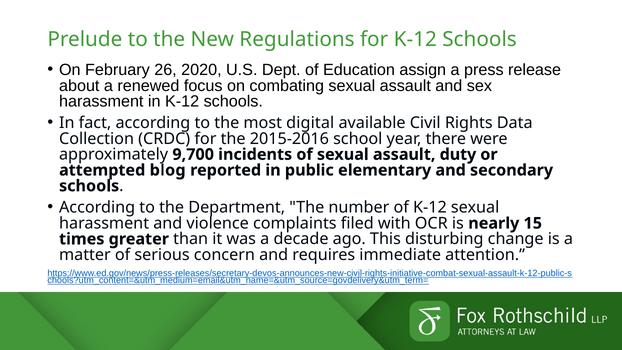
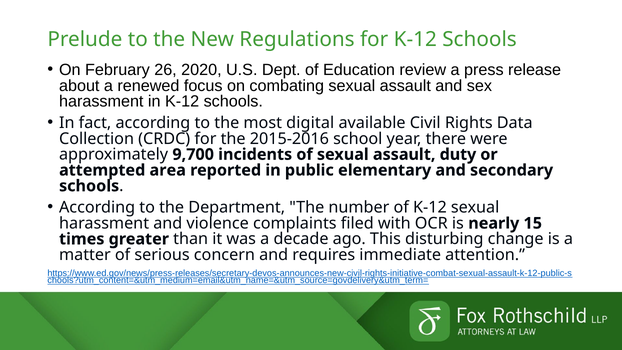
assign: assign -> review (423, 70)
blog: blog -> area (168, 170)
